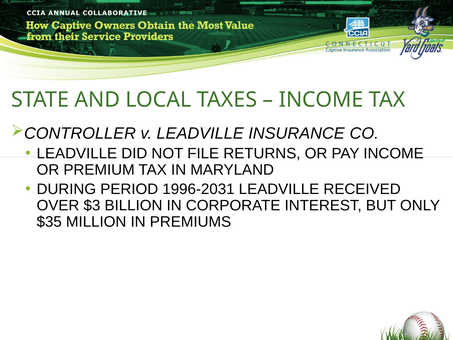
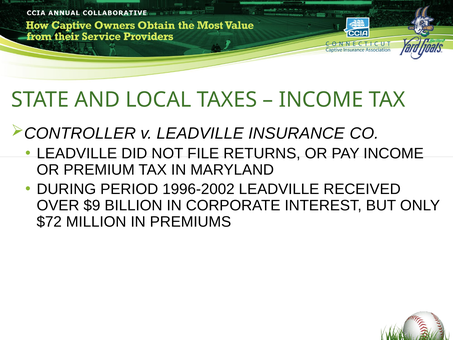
1996-2031: 1996-2031 -> 1996-2002 (198, 189)
$3: $3 -> $9 (92, 205)
$35: $35 -> $72 (49, 222)
